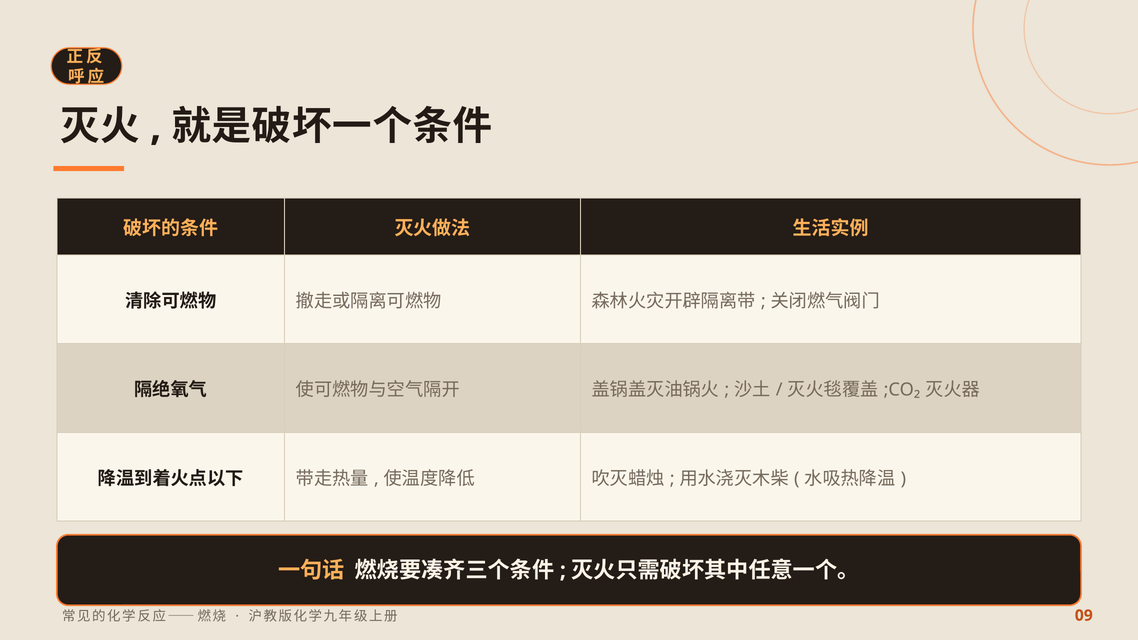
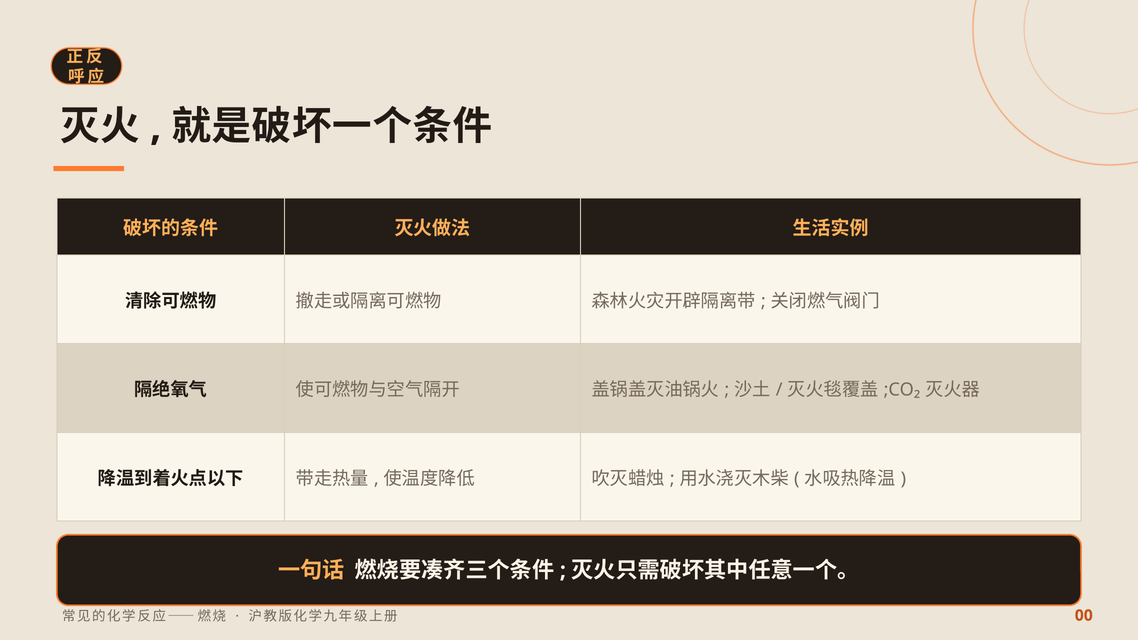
09: 09 -> 00 (1084, 616)
